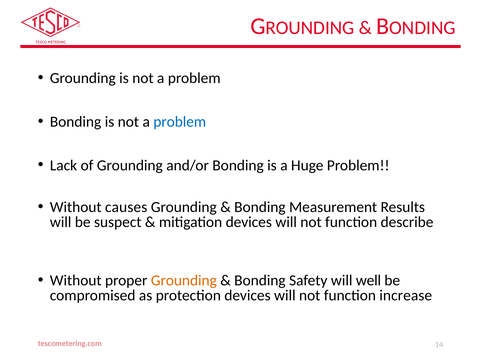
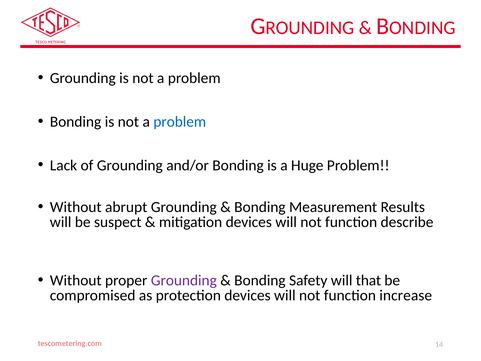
causes: causes -> abrupt (126, 207)
Grounding colour: orange -> purple (184, 280)
well: well -> that (368, 280)
